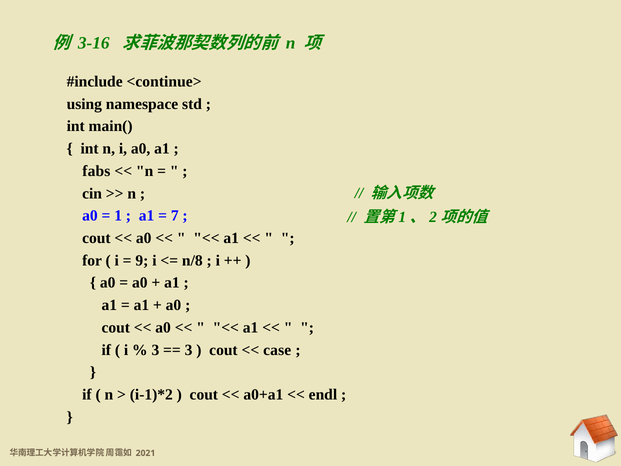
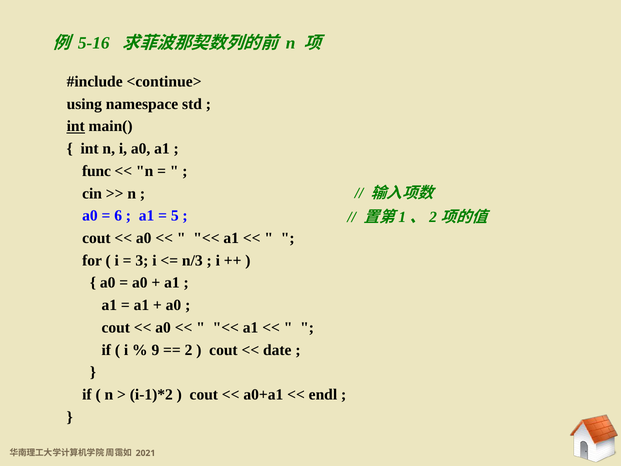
3-16: 3-16 -> 5-16 (94, 43)
int underline: none -> present (76, 126)
fabs: fabs -> func (97, 171)
1: 1 -> 6 (118, 216)
7: 7 -> 5 (175, 216)
9: 9 -> 3 (142, 260)
n/8: n/8 -> n/3 (192, 260)
3: 3 -> 9 (155, 350)
3: 3 -> 2 (189, 350)
case: case -> date (277, 350)
